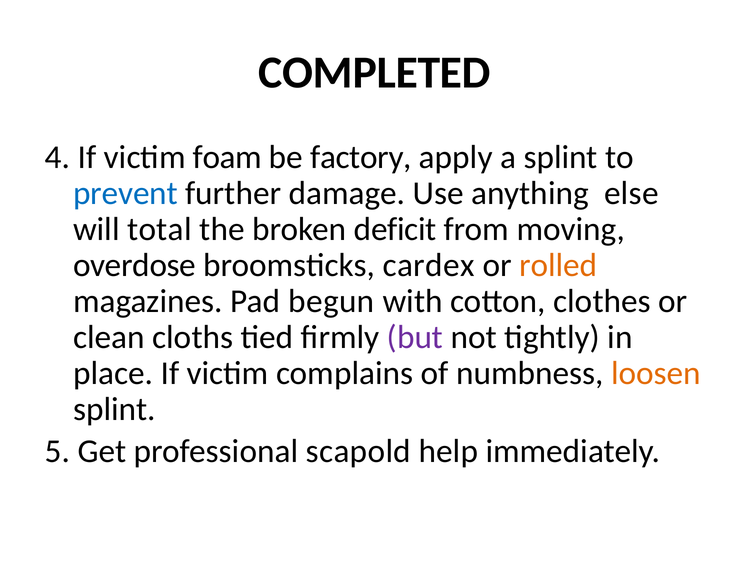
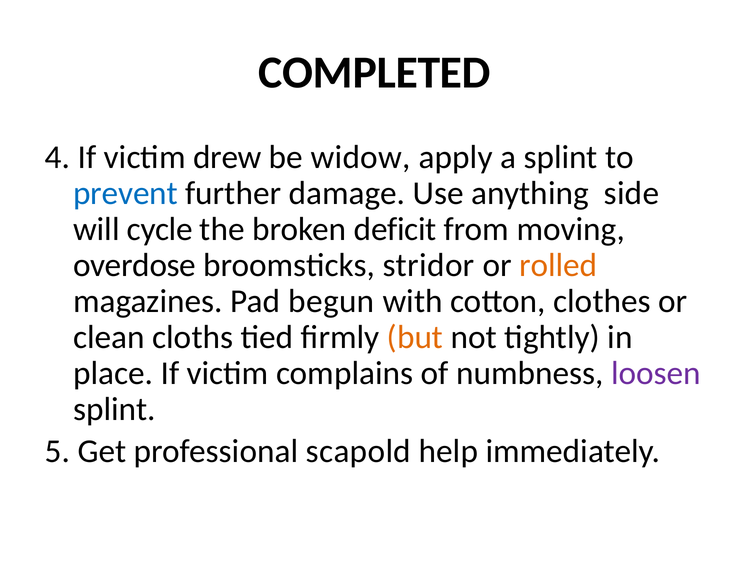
foam: foam -> drew (227, 157)
factory: factory -> widow (361, 157)
else: else -> side (632, 193)
total: total -> cycle (160, 229)
cardex: cardex -> stridor (429, 265)
but colour: purple -> orange (415, 337)
loosen colour: orange -> purple (656, 373)
